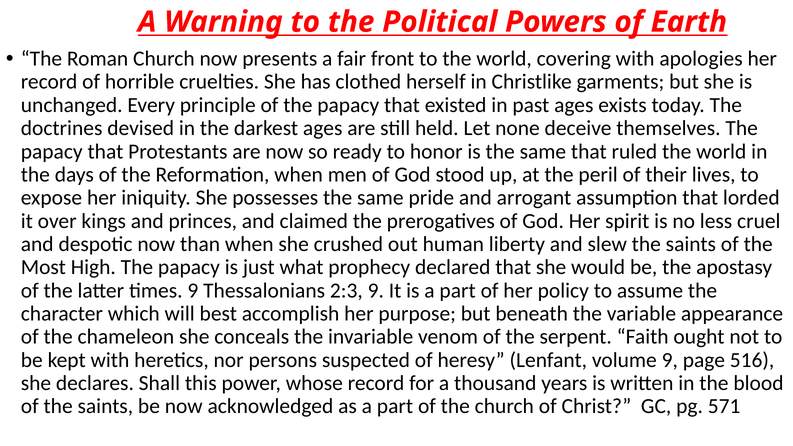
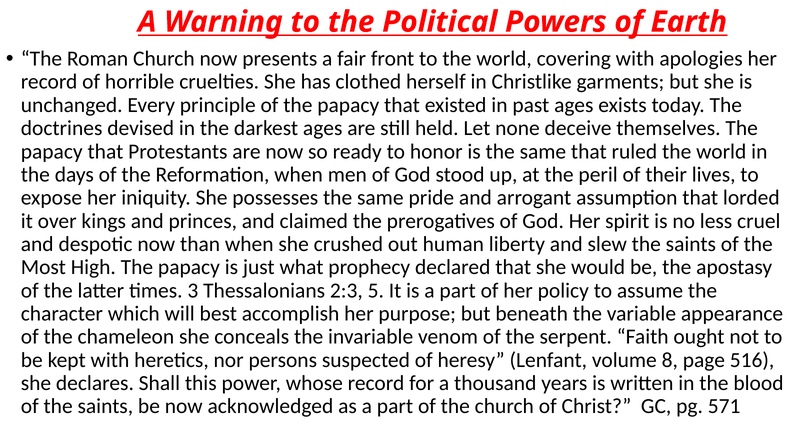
times 9: 9 -> 3 (193, 291)
2:3 9: 9 -> 5 (376, 291)
volume 9: 9 -> 8 (670, 360)
